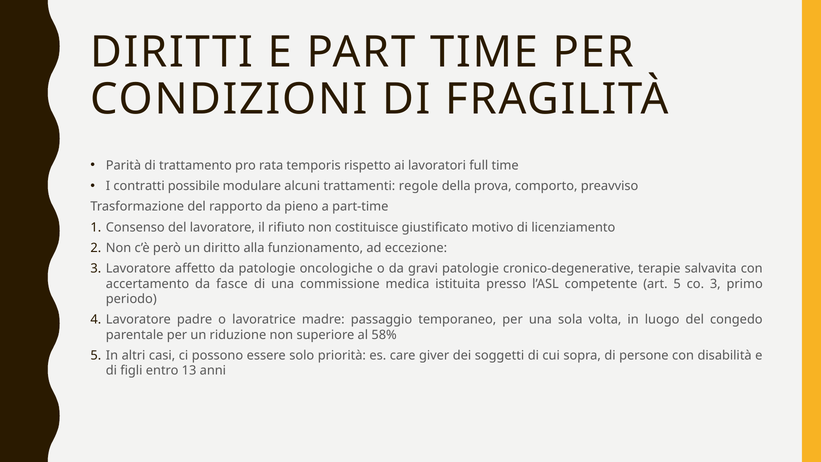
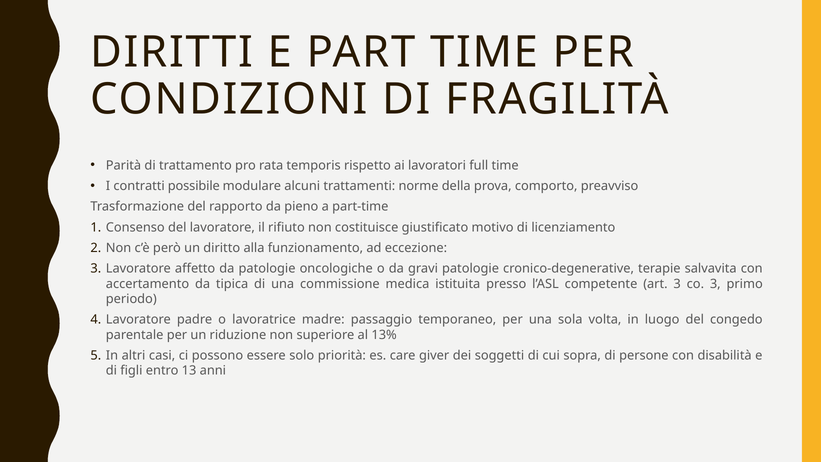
regole: regole -> norme (419, 186)
fasce: fasce -> tipica (232, 284)
art 5: 5 -> 3 (677, 284)
58%: 58% -> 13% (384, 335)
